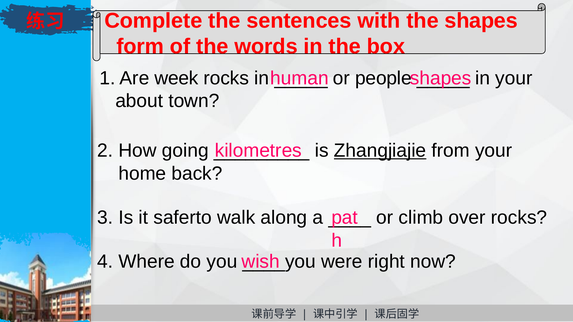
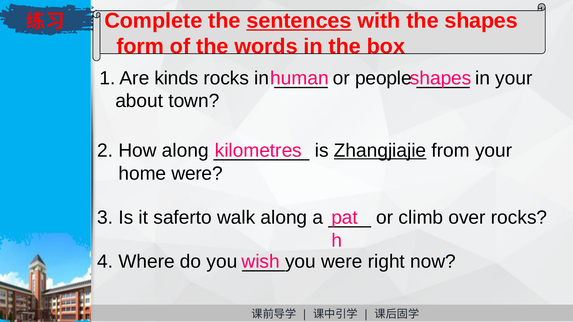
sentences underline: none -> present (299, 21)
week: week -> kinds (176, 78)
How going: going -> along (185, 151)
home back: back -> were (197, 174)
